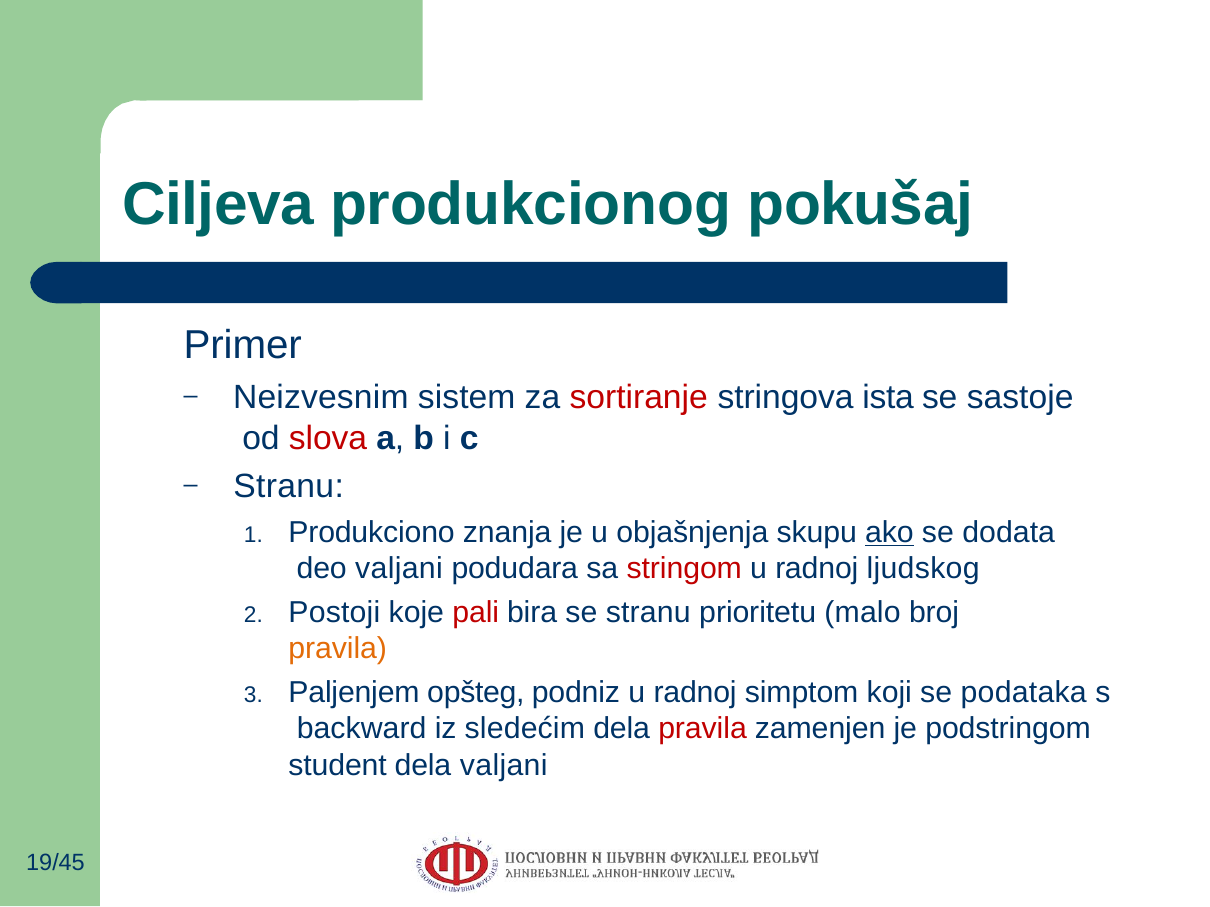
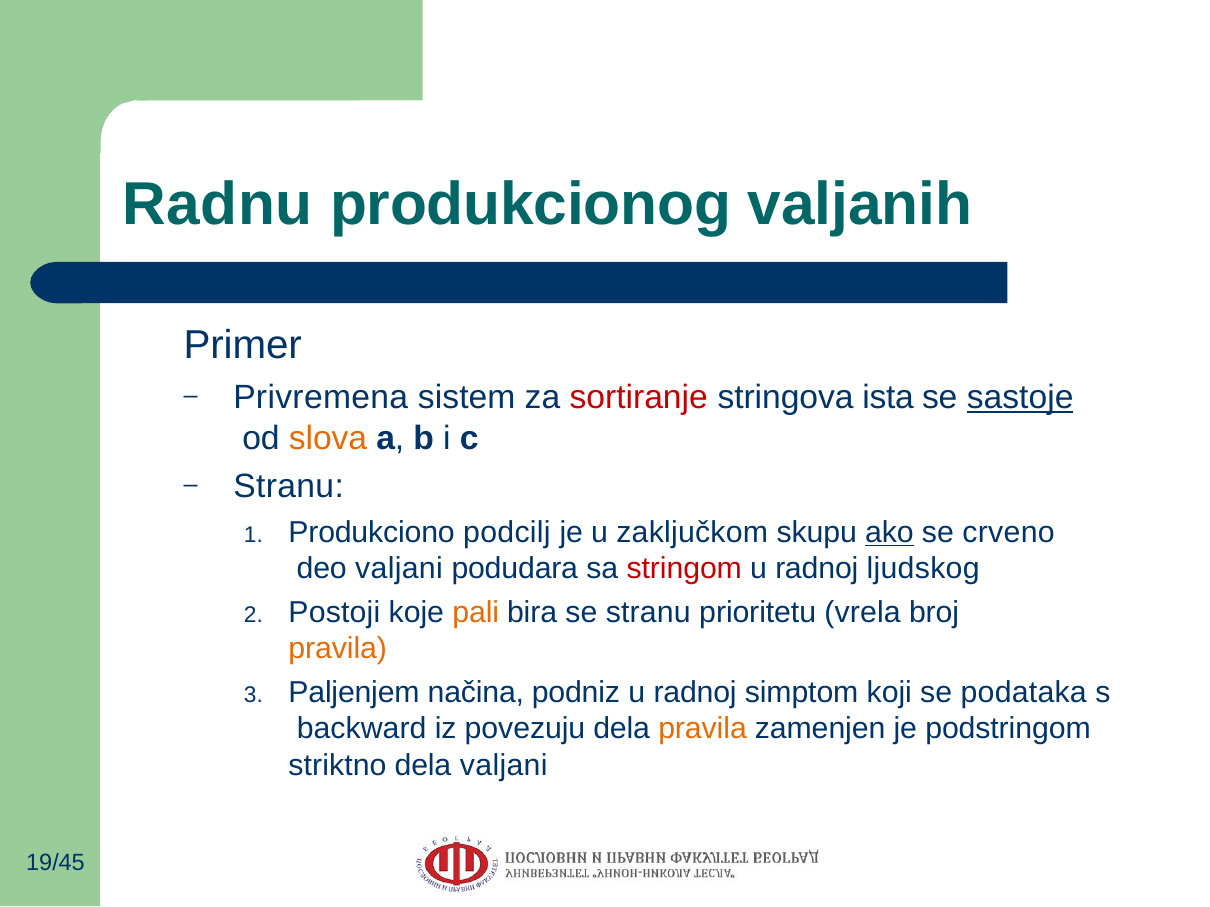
Ciljeva: Ciljeva -> Radnu (218, 204)
pokušaj: pokušaj -> valjanih (860, 204)
Neizvesnim: Neizvesnim -> Privremena (321, 398)
sastoje underline: none -> present (1020, 398)
slova colour: red -> orange (328, 438)
znanja: znanja -> podcilj (507, 533)
objašnjenja: objašnjenja -> zaključkom (692, 533)
dodata: dodata -> crveno (1009, 533)
pali colour: red -> orange (476, 613)
malo: malo -> vrela (863, 613)
opšteg: opšteg -> načina (476, 693)
sledećim: sledećim -> povezuju (525, 729)
pravila colour: red -> orange (703, 729)
student: student -> striktno (338, 766)
